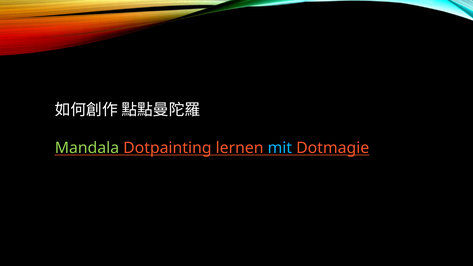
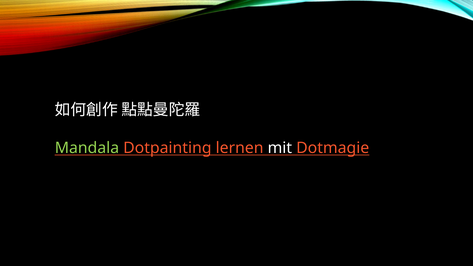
mit colour: light blue -> white (280, 148)
